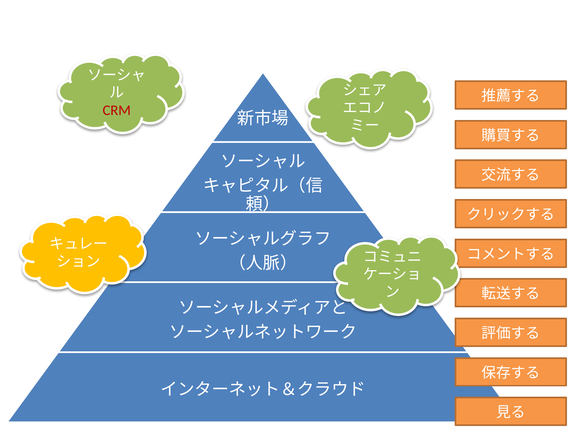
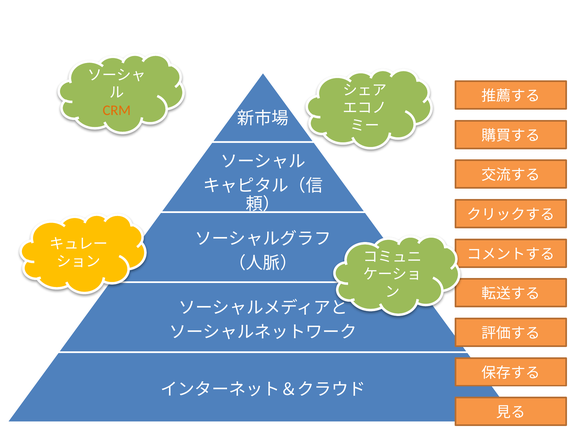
CRM colour: red -> orange (117, 110)
